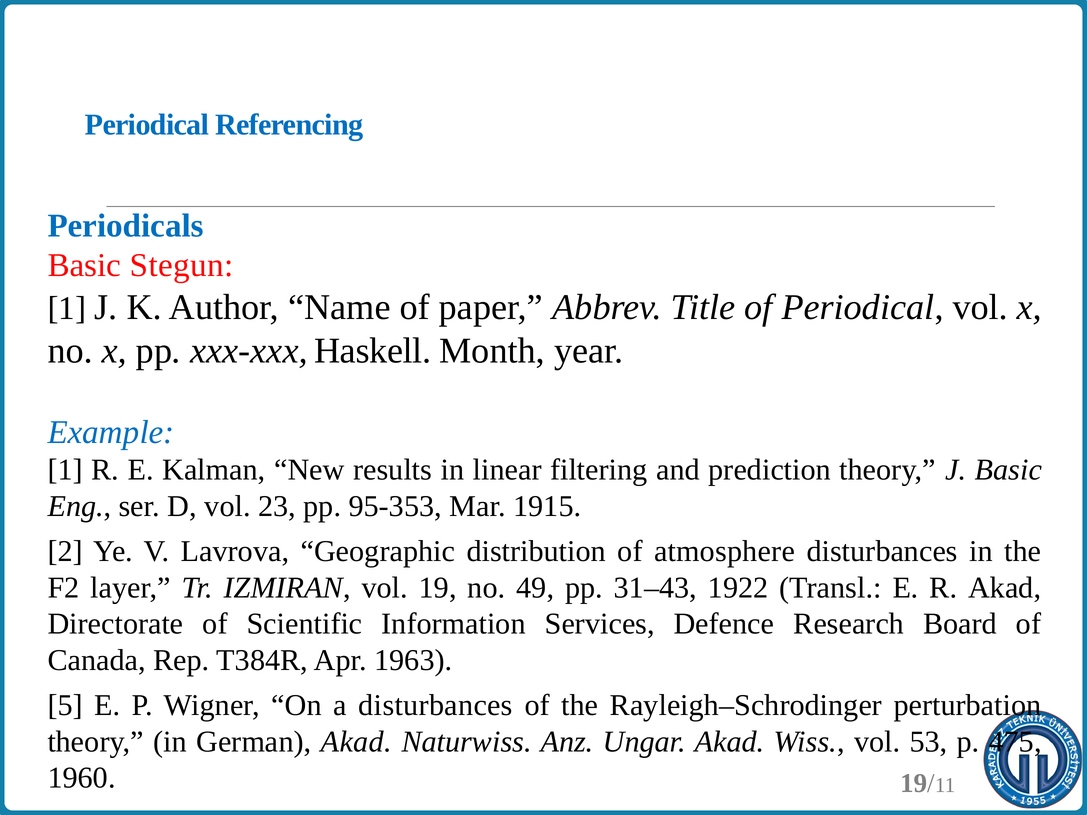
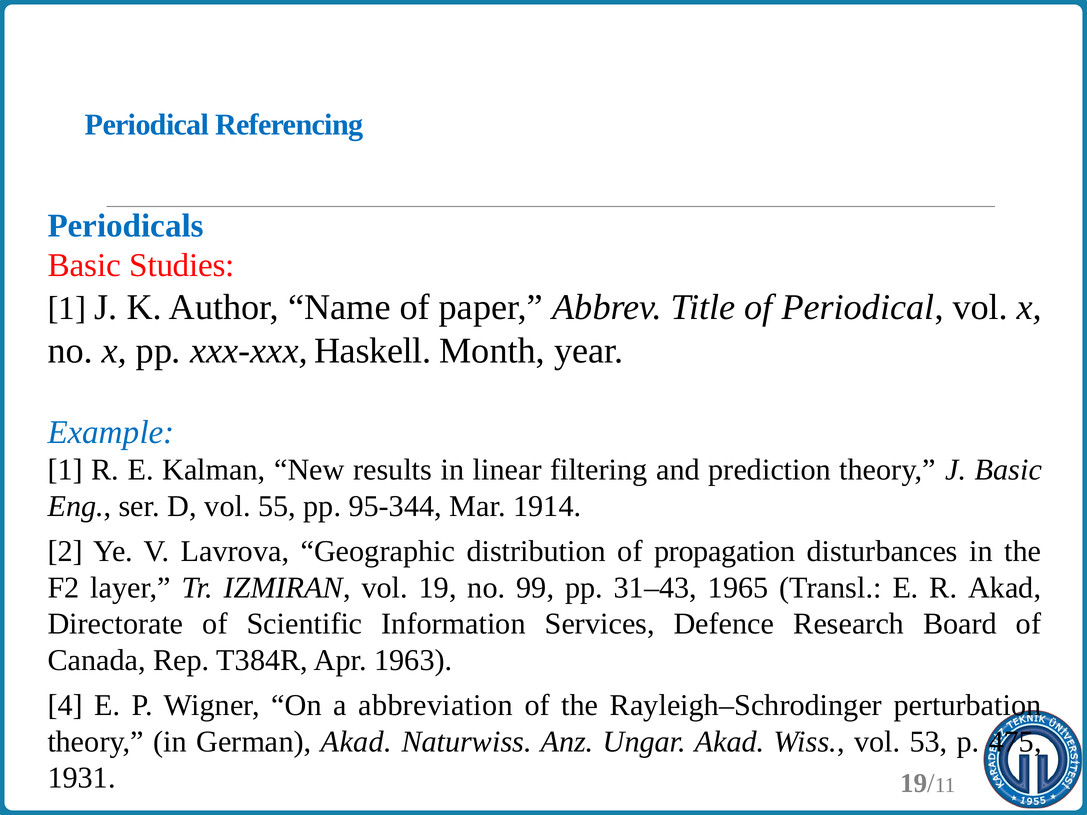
Stegun: Stegun -> Studies (182, 266)
23: 23 -> 55 (277, 506)
95-353: 95-353 -> 95-344 (395, 506)
1915: 1915 -> 1914 (547, 506)
atmosphere: atmosphere -> propagation (725, 552)
49: 49 -> 99 (535, 588)
1922: 1922 -> 1965 (738, 588)
5: 5 -> 4 (65, 706)
a disturbances: disturbances -> abbreviation (436, 706)
1960: 1960 -> 1931 (82, 778)
